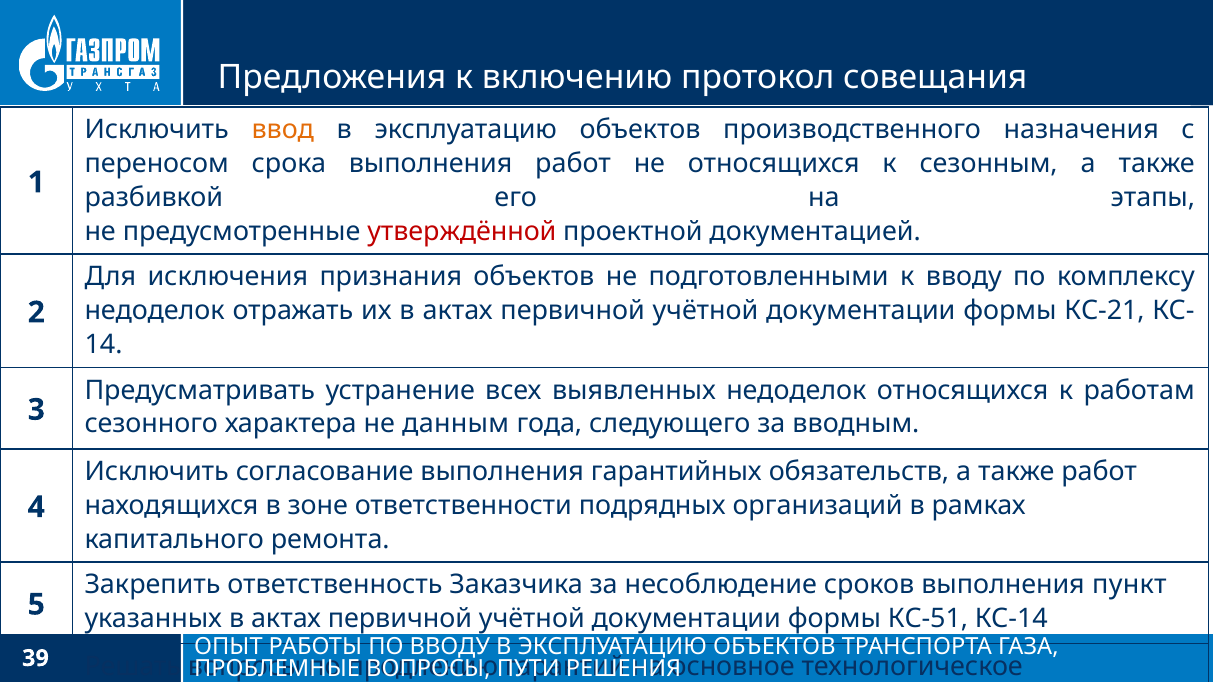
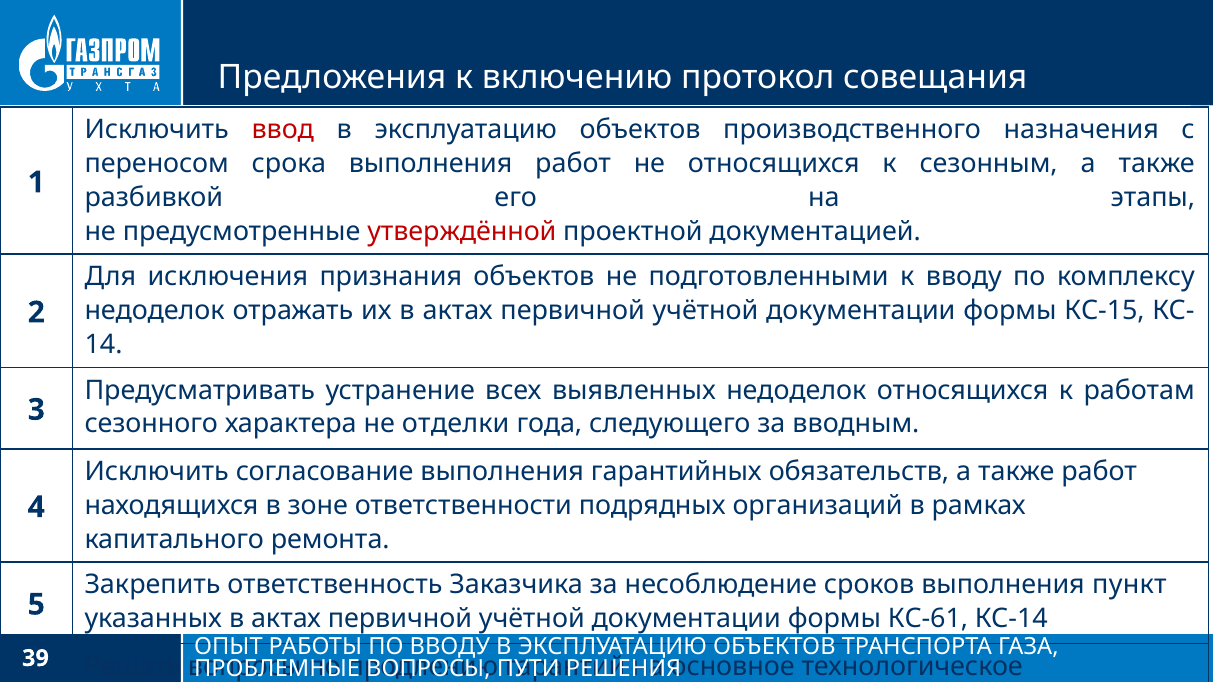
ввод colour: orange -> red (283, 130)
КС-21: КС-21 -> КС-15 (1105, 311)
данным: данным -> отделки (456, 424)
КС-51: КС-51 -> КС-61 (928, 619)
